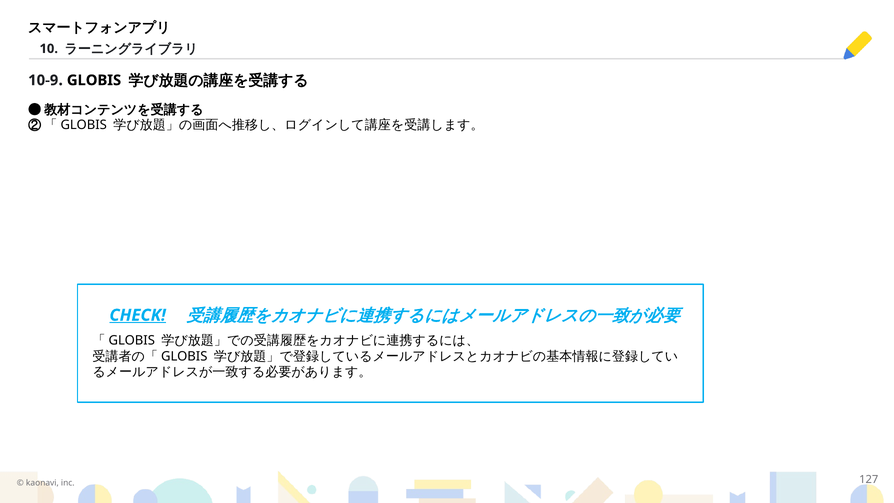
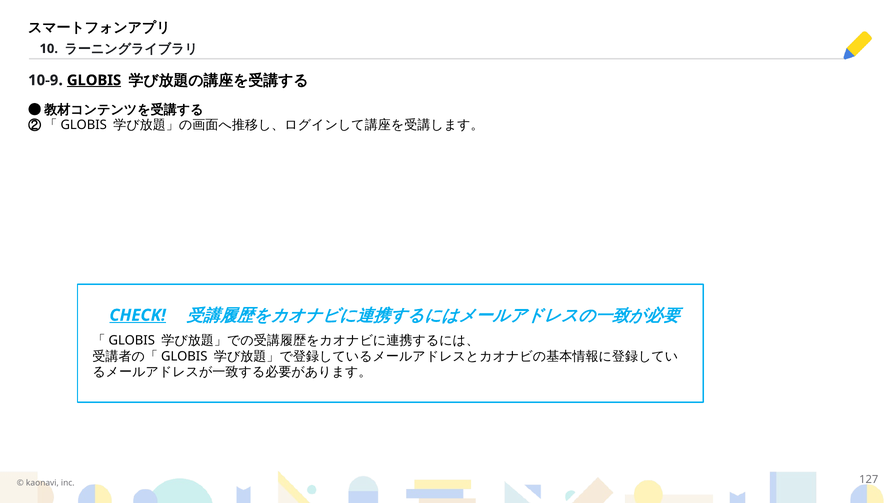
GLOBIS underline: none -> present (94, 80)
